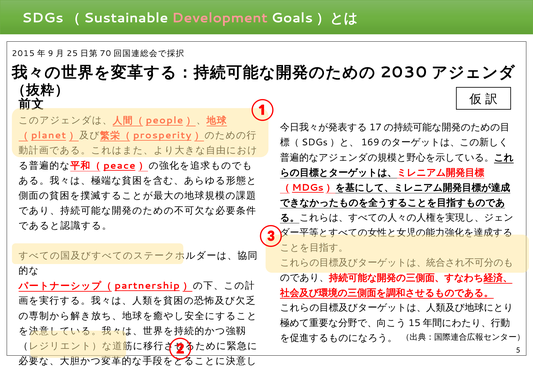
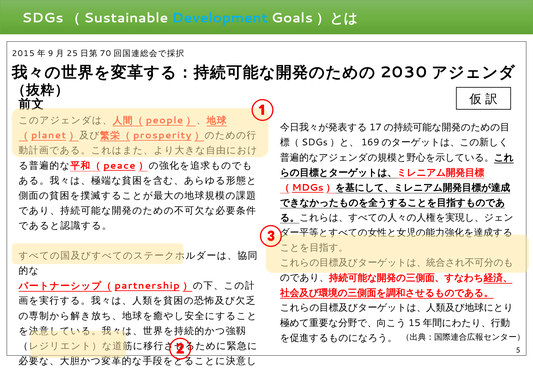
Development colour: pink -> light blue (220, 18)
